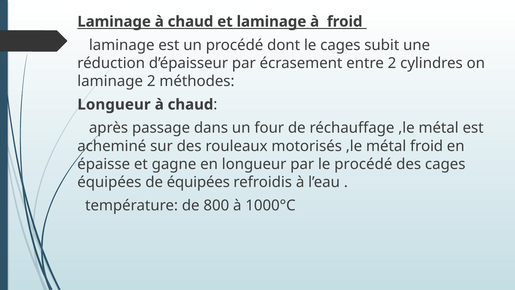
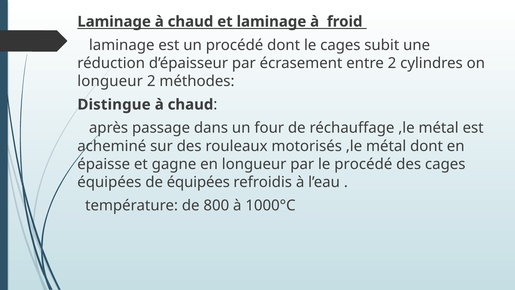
laminage: laminage -> longueur (110, 81)
Longueur: Longueur -> Distingue (114, 104)
métal froid: froid -> dont (427, 146)
